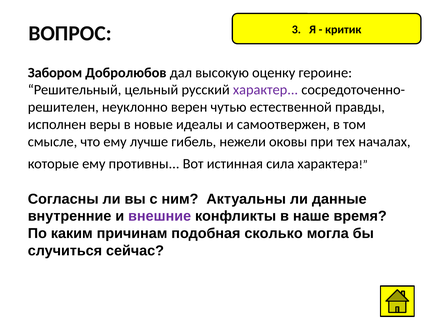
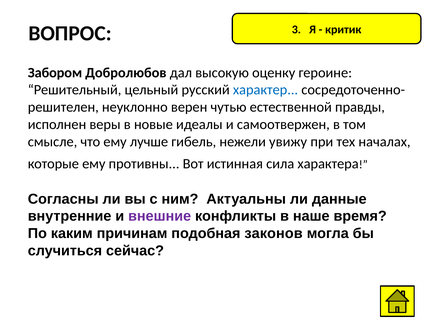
характер colour: purple -> blue (266, 90)
оковы: оковы -> увижу (288, 142)
сколько: сколько -> законов (274, 234)
